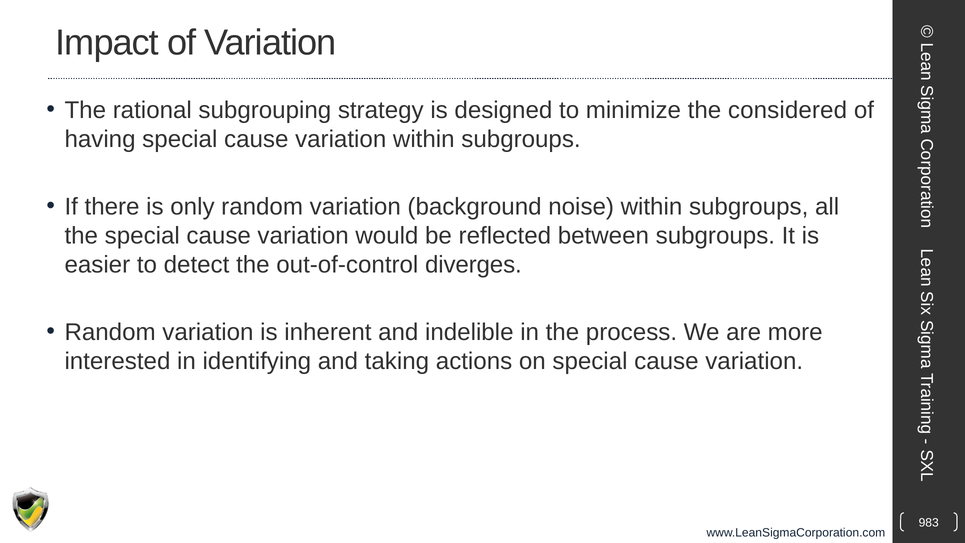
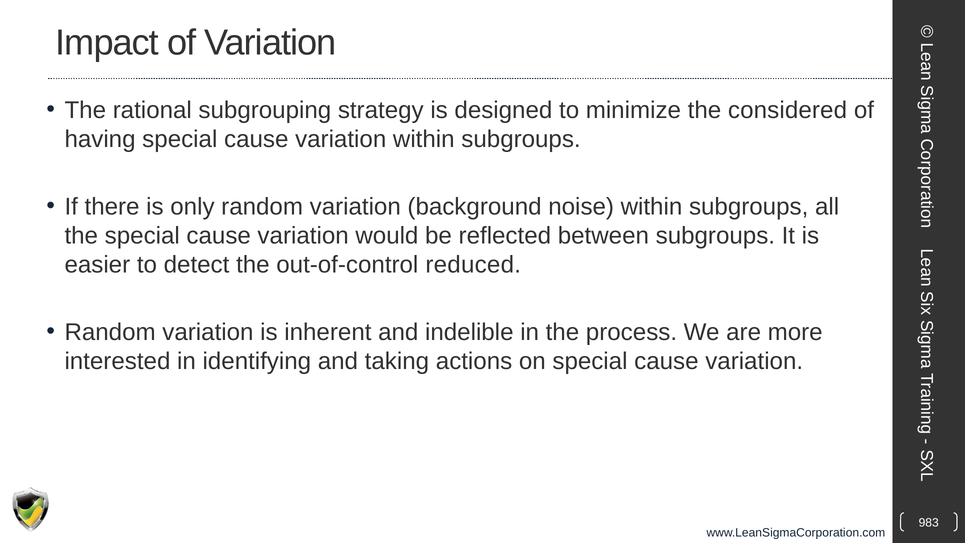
diverges: diverges -> reduced (473, 265)
